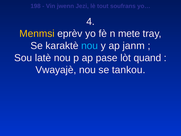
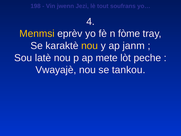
mete: mete -> fòme (129, 34)
nou colour: light blue -> yellow (90, 46)
pase: pase -> mete (107, 58)
quand: quand -> peche (147, 58)
